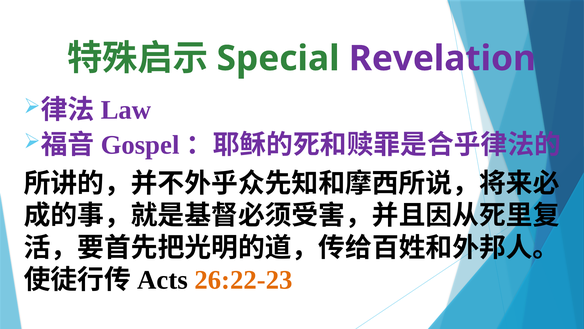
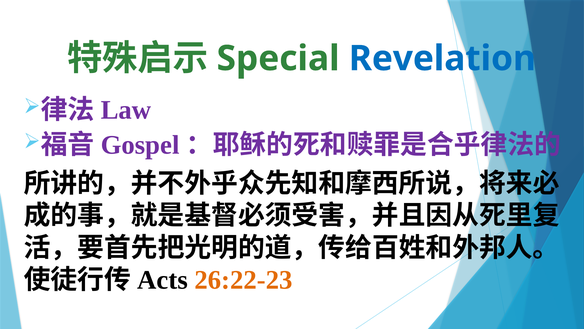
Revelation colour: purple -> blue (442, 58)
